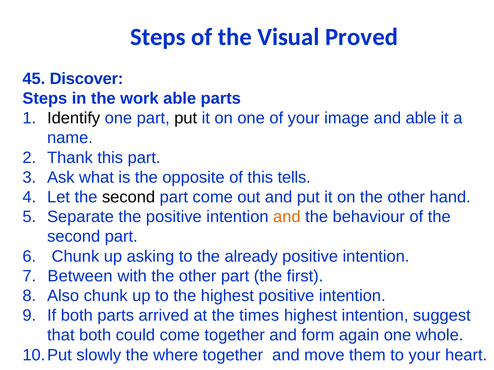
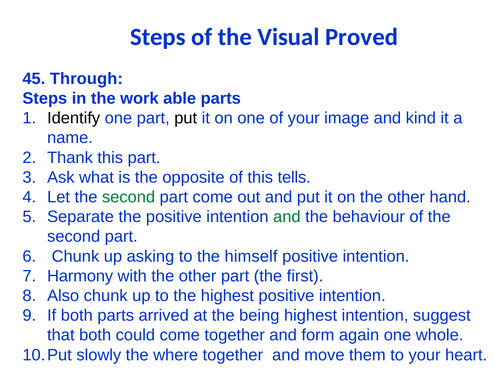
Discover: Discover -> Through (86, 79)
and able: able -> kind (421, 118)
second colour: black -> green (129, 197)
and colour: orange -> green (287, 217)
already: already -> himself (251, 257)
Between: Between -> Harmony (80, 276)
times: times -> being (259, 316)
